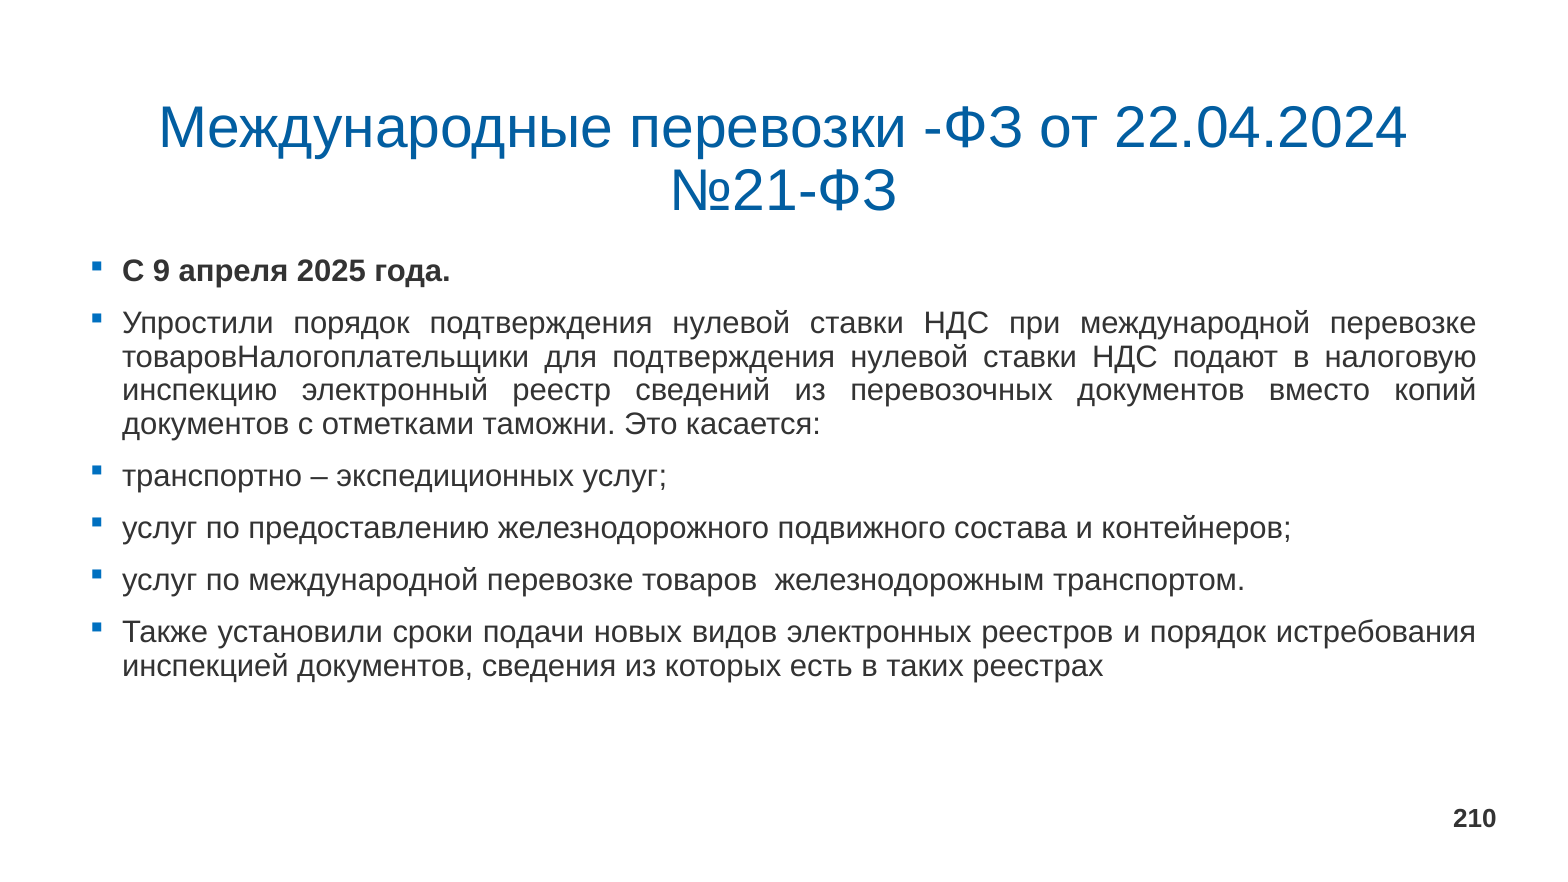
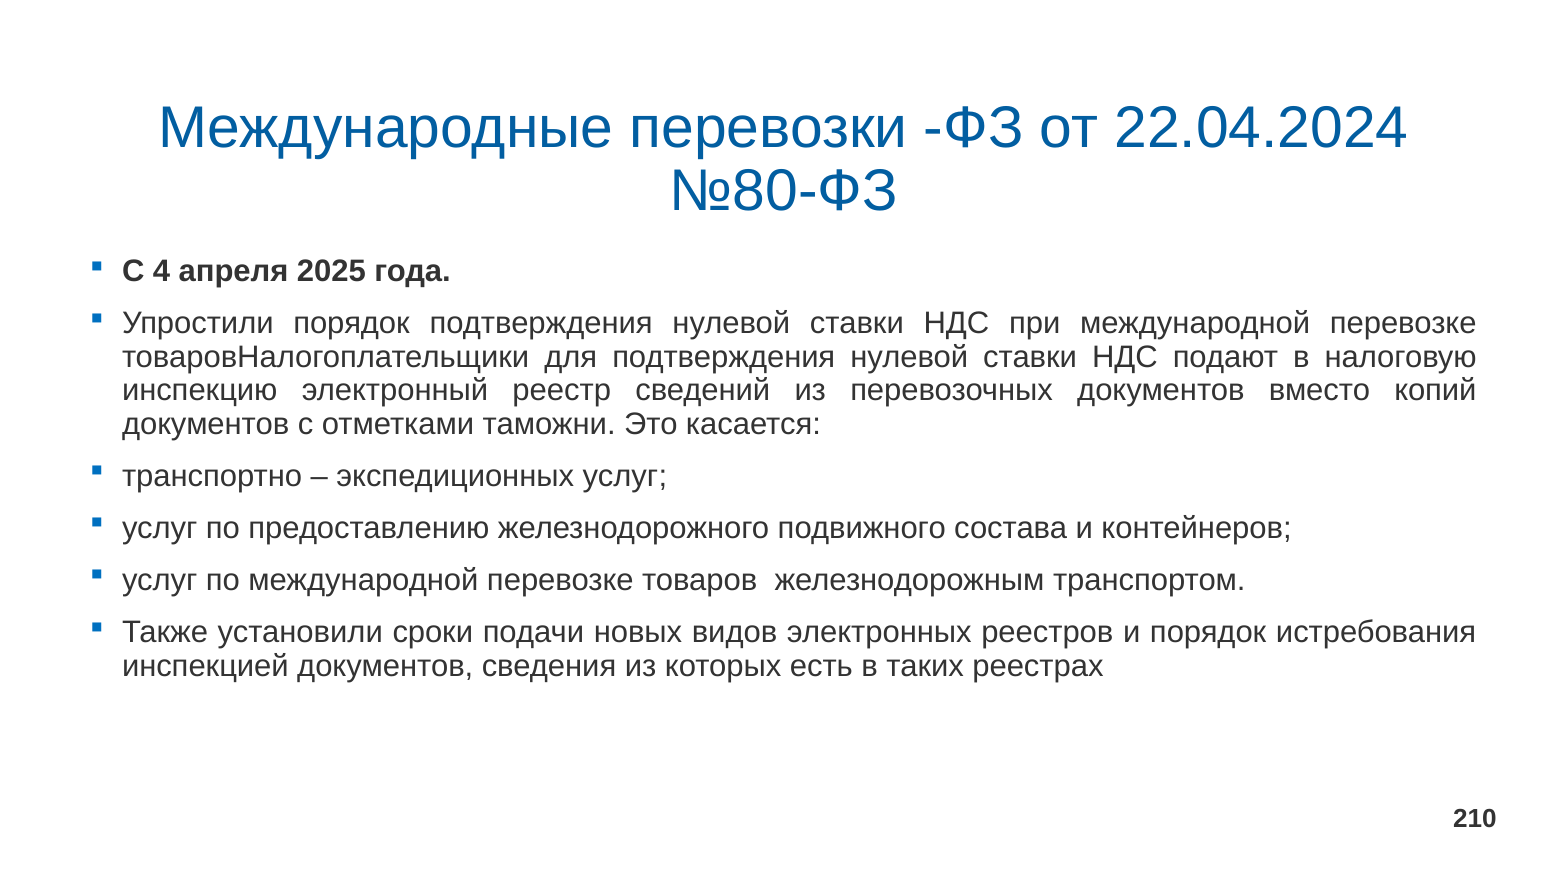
№21-ФЗ: №21-ФЗ -> №80-ФЗ (784, 192)
9: 9 -> 4 (162, 271)
